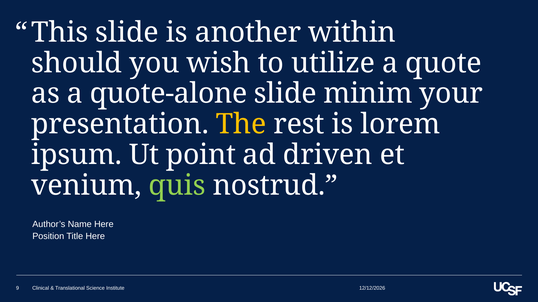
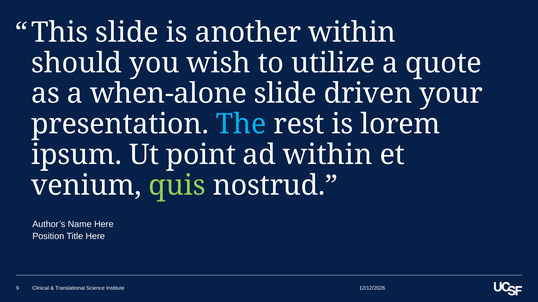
quote-alone: quote-alone -> when-alone (169, 94)
minim: minim -> driven (368, 94)
The colour: yellow -> light blue (241, 124)
ad driven: driven -> within (328, 155)
